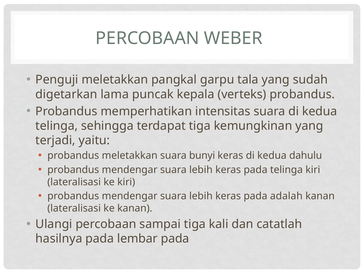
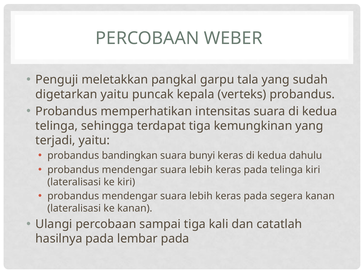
digetarkan lama: lama -> yaitu (115, 94)
probandus meletakkan: meletakkan -> bandingkan (130, 156)
adalah: adalah -> segera (286, 196)
